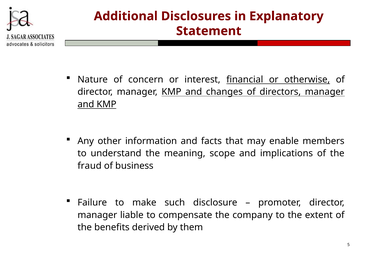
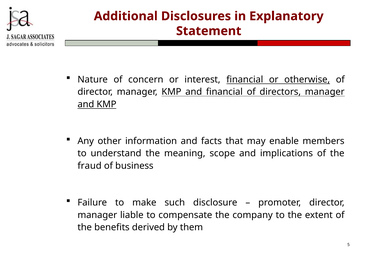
and changes: changes -> financial (224, 92)
